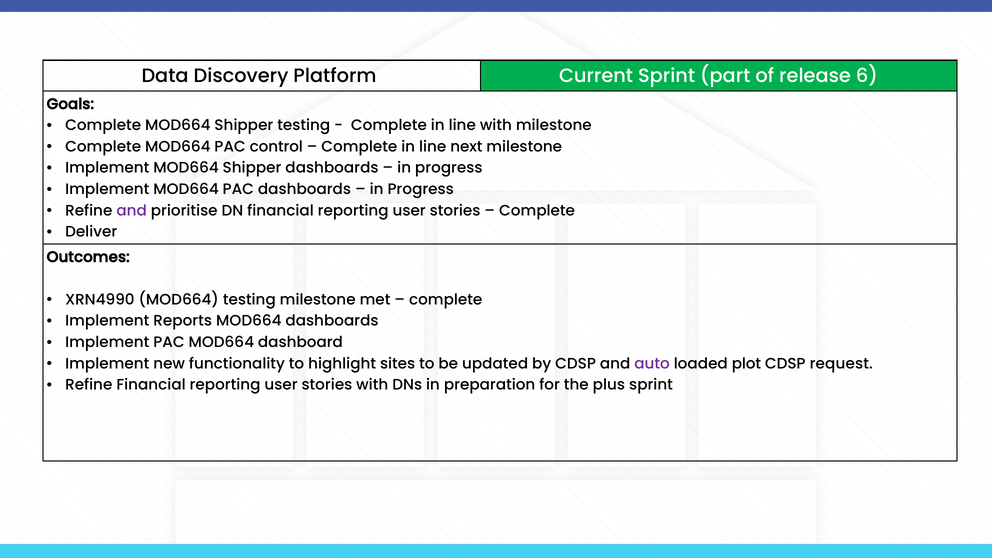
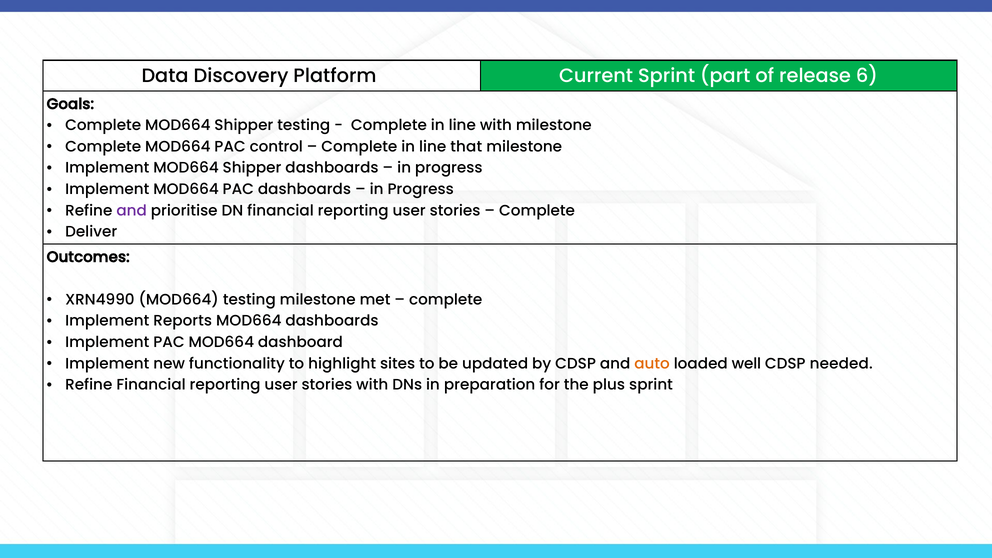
next: next -> that (466, 147)
auto colour: purple -> orange (652, 364)
plot: plot -> well (746, 364)
request: request -> needed (841, 364)
